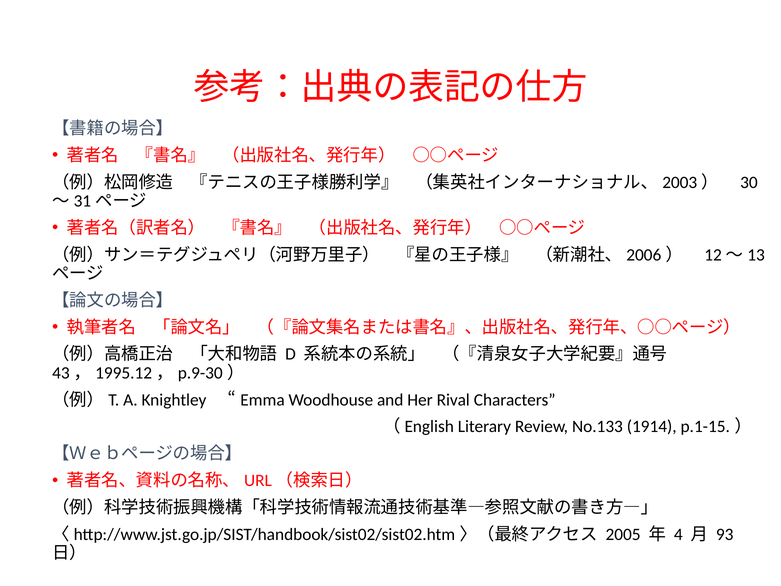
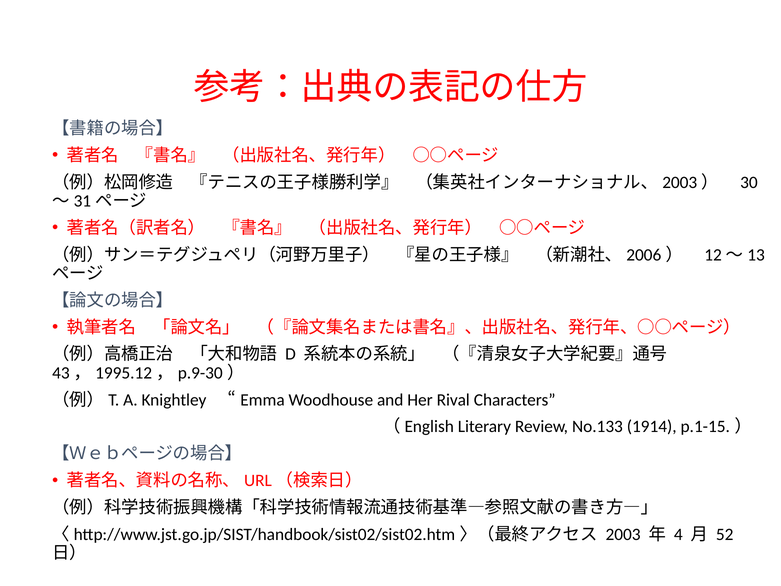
2005: 2005 -> 2003 (623, 534)
93: 93 -> 52 (725, 534)
